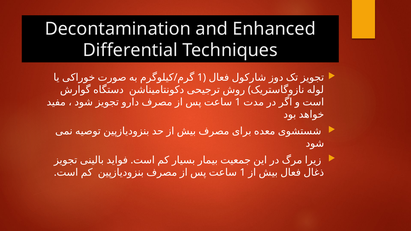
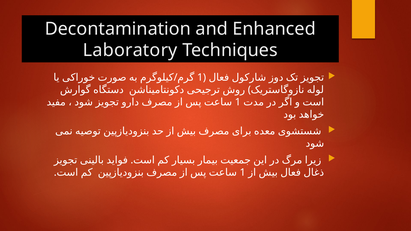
Differential: Differential -> Laboratory (130, 50)
